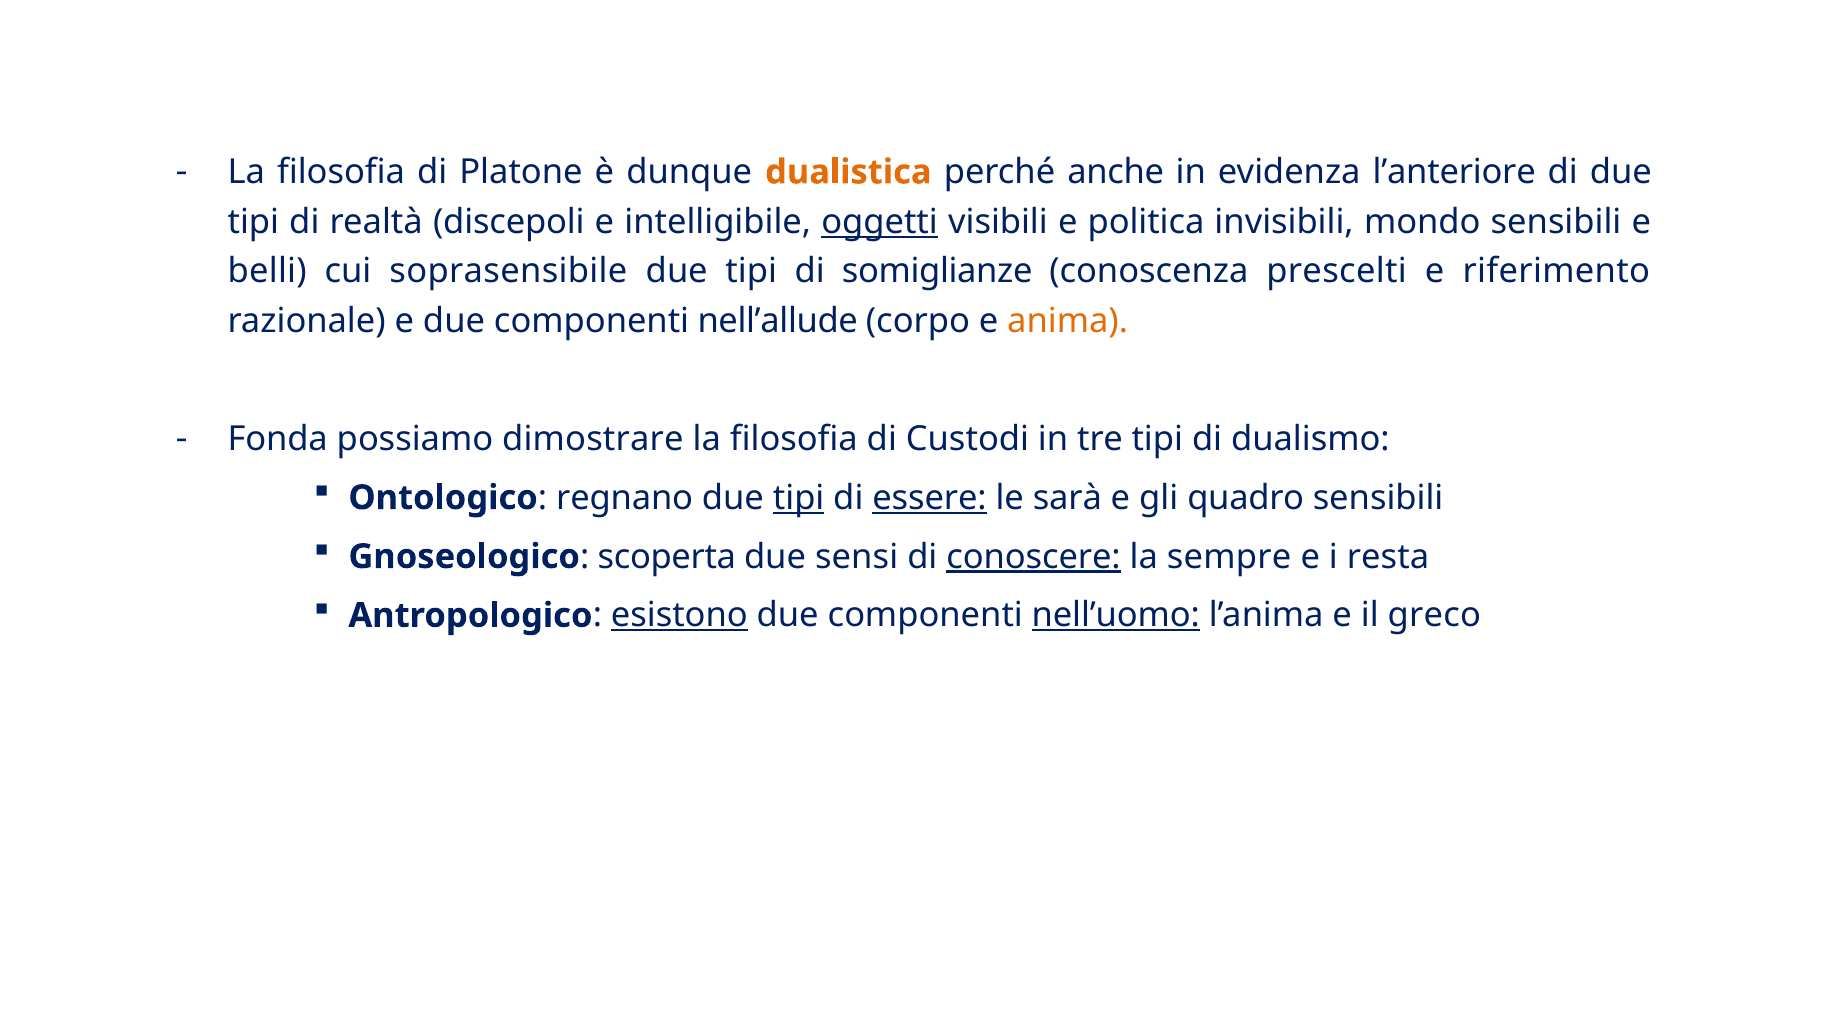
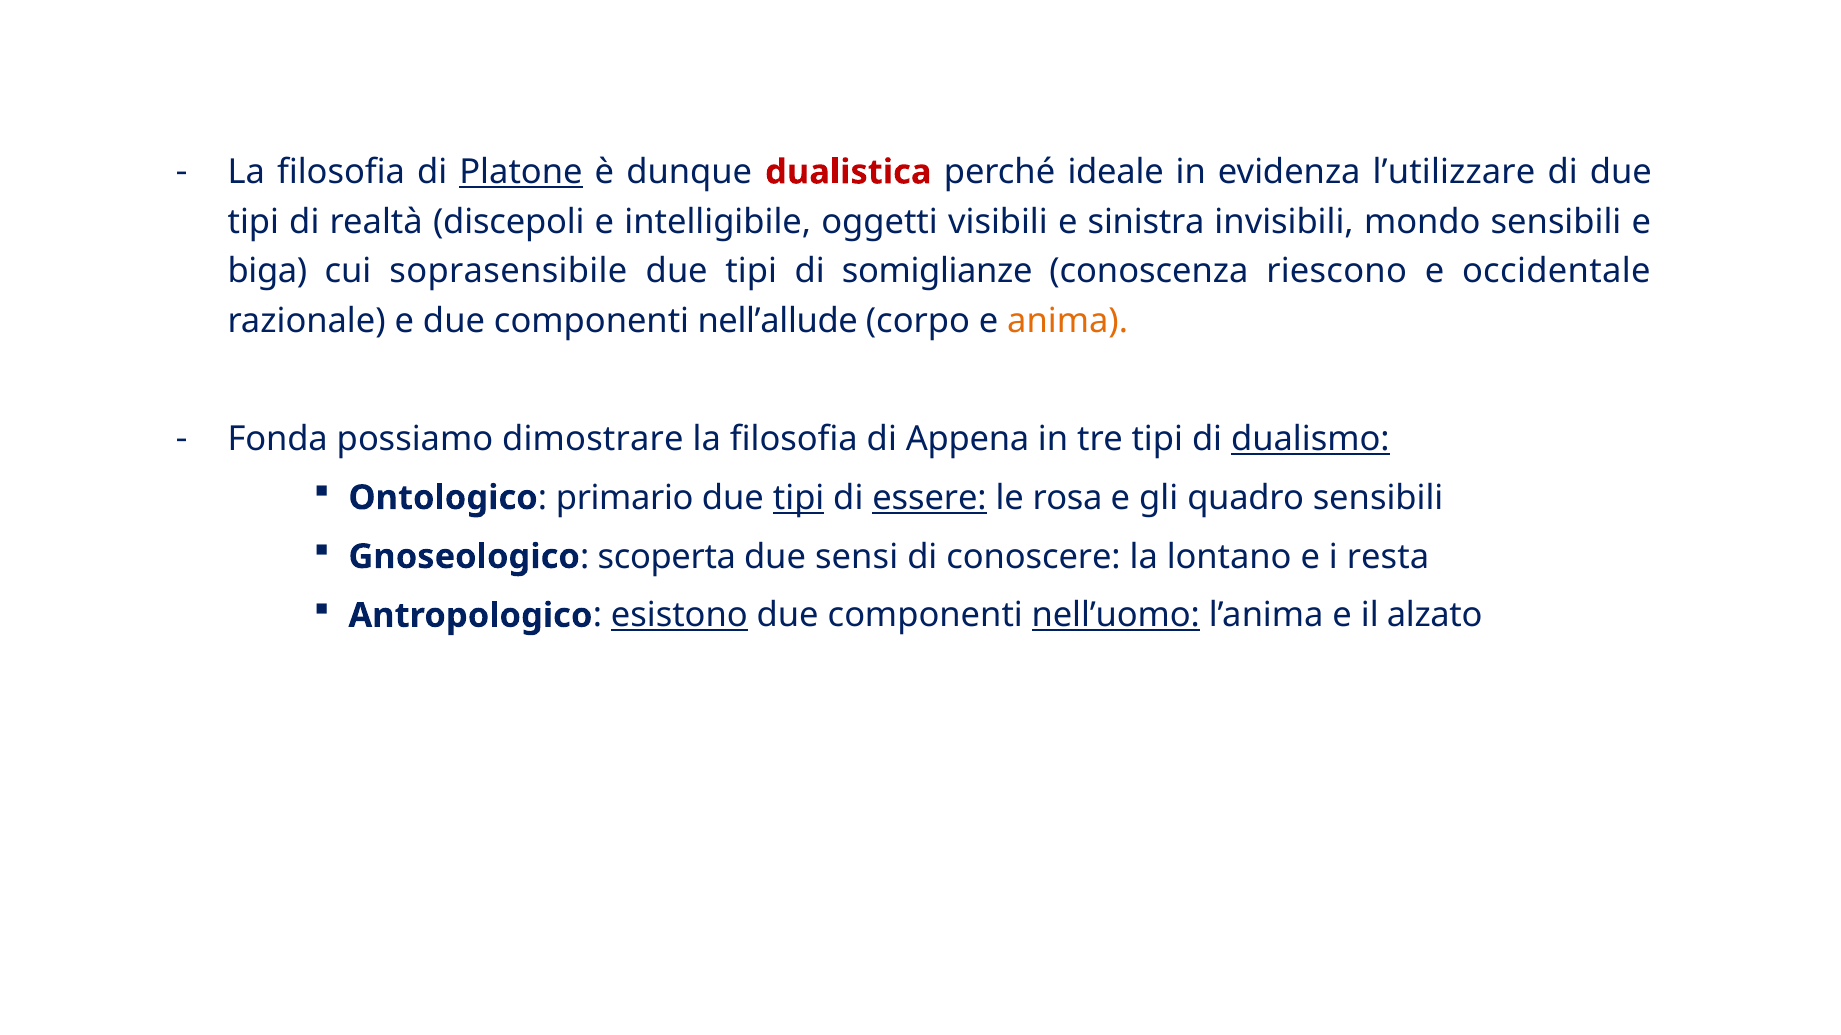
Platone underline: none -> present (521, 172)
dualistica colour: orange -> red (848, 172)
anche: anche -> ideale (1116, 172)
l’anteriore: l’anteriore -> l’utilizzare (1454, 172)
oggetti underline: present -> none (880, 222)
politica: politica -> sinistra (1146, 222)
belli: belli -> biga (267, 272)
prescelti: prescelti -> riescono (1337, 272)
riferimento: riferimento -> occidentale (1556, 272)
Custodi: Custodi -> Appena (968, 439)
dualismo underline: none -> present (1310, 439)
regnano: regnano -> primario (625, 498)
sarà: sarà -> rosa (1068, 498)
conoscere underline: present -> none (1034, 557)
sempre: sempre -> lontano (1229, 557)
greco: greco -> alzato (1435, 616)
